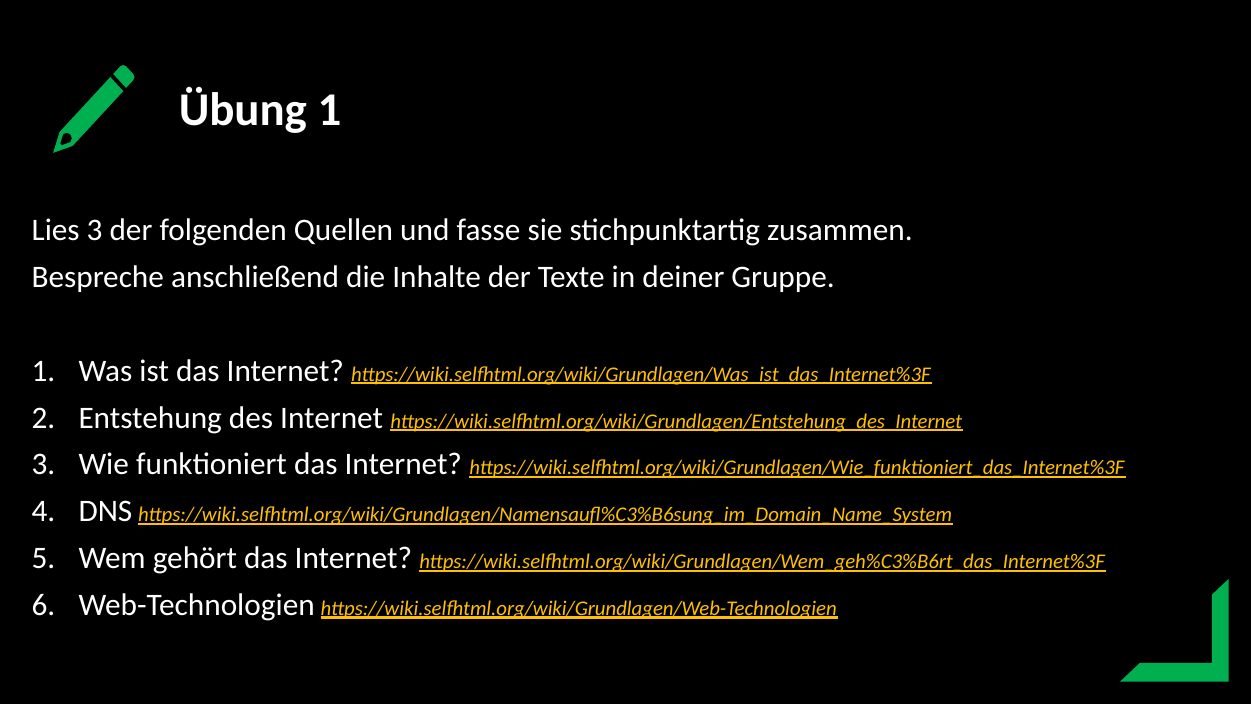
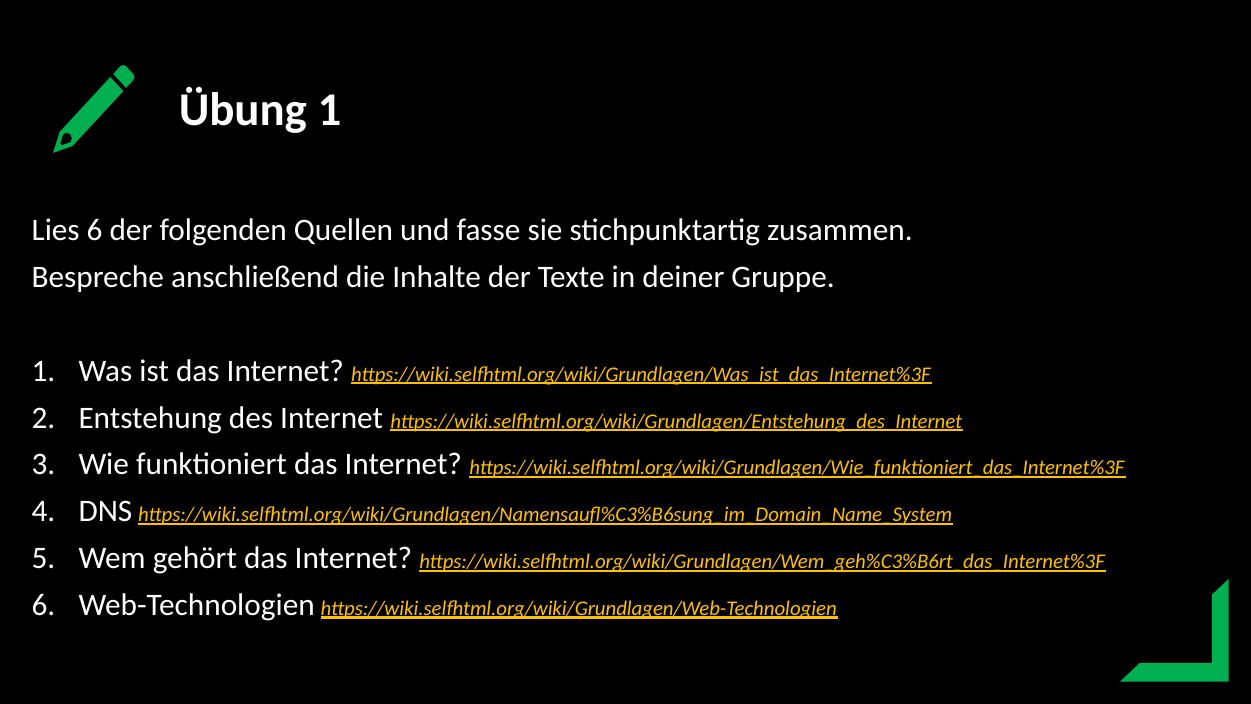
Lies 3: 3 -> 6 (95, 230)
